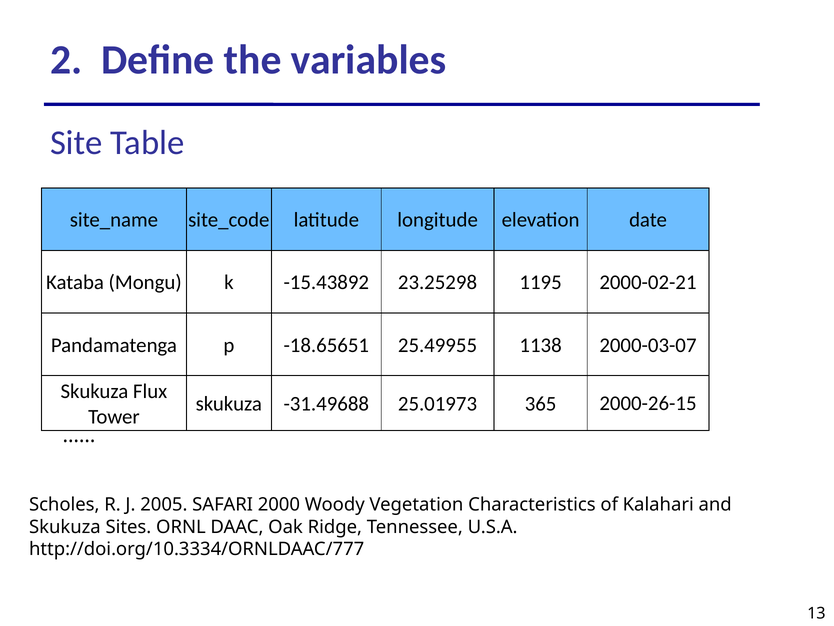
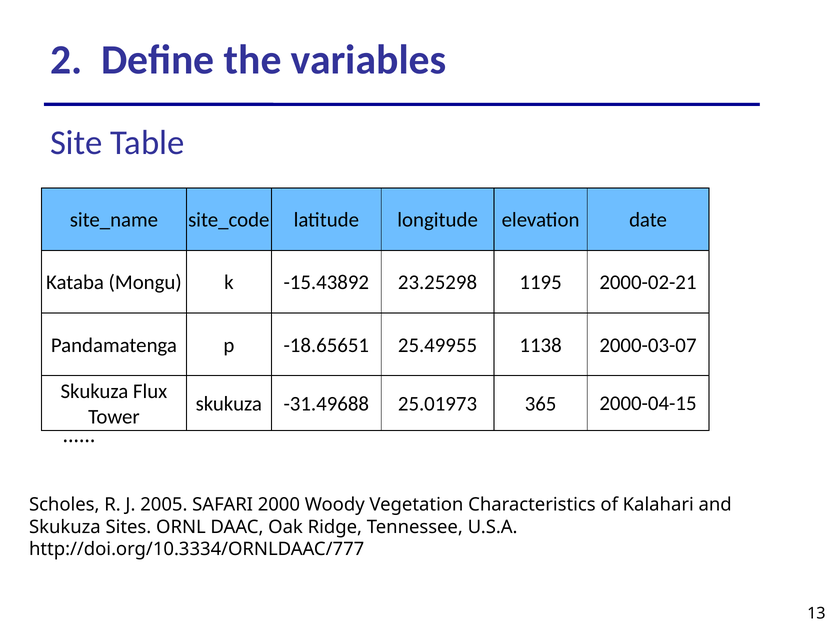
2000-26-15: 2000-26-15 -> 2000-04-15 (648, 403)
